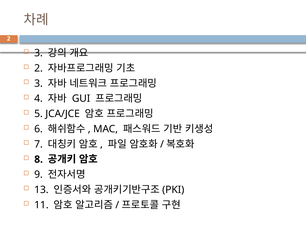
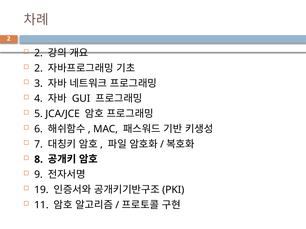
3: 3 -> 2 (39, 53)
13: 13 -> 19 (41, 190)
